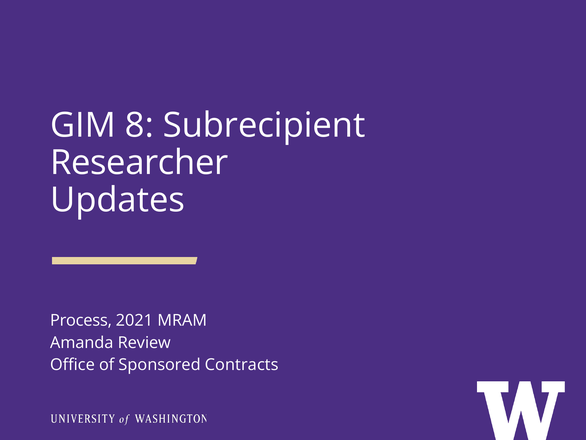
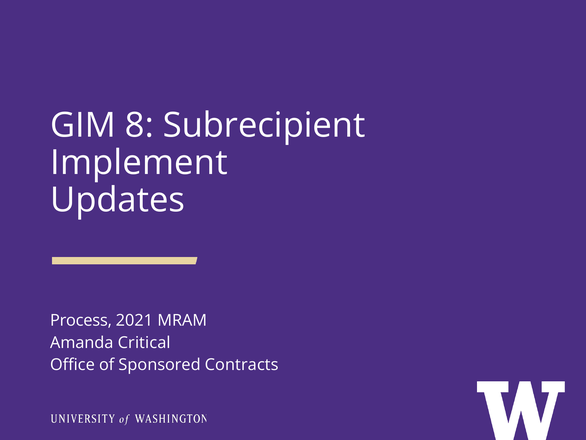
Researcher: Researcher -> Implement (139, 163)
Review: Review -> Critical (144, 342)
